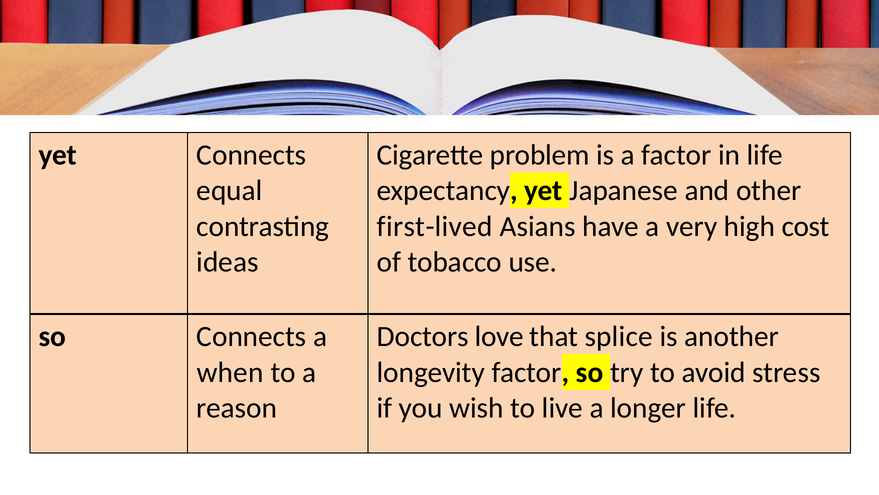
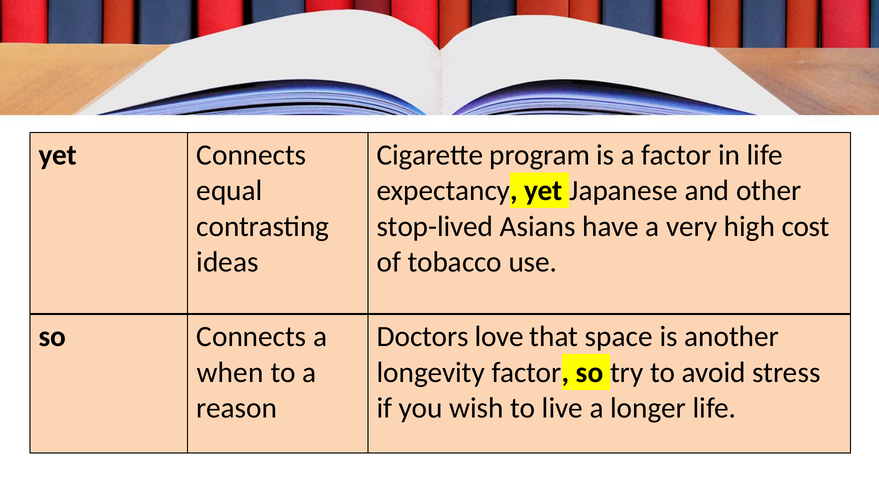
problem: problem -> program (540, 155)
first-lived: first-lived -> stop-lived (435, 226)
splice: splice -> space (619, 336)
